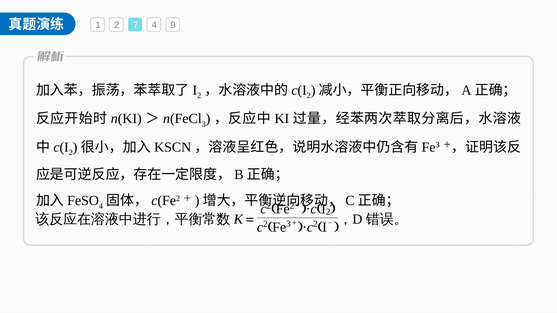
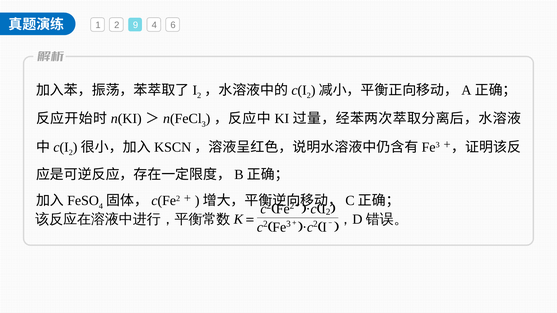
7: 7 -> 9 (136, 25)
9: 9 -> 6 (173, 25)
